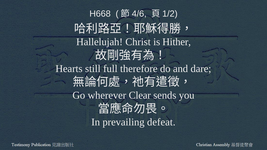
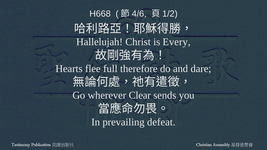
Hither: Hither -> Every (177, 42)
still: still -> flee (93, 69)
